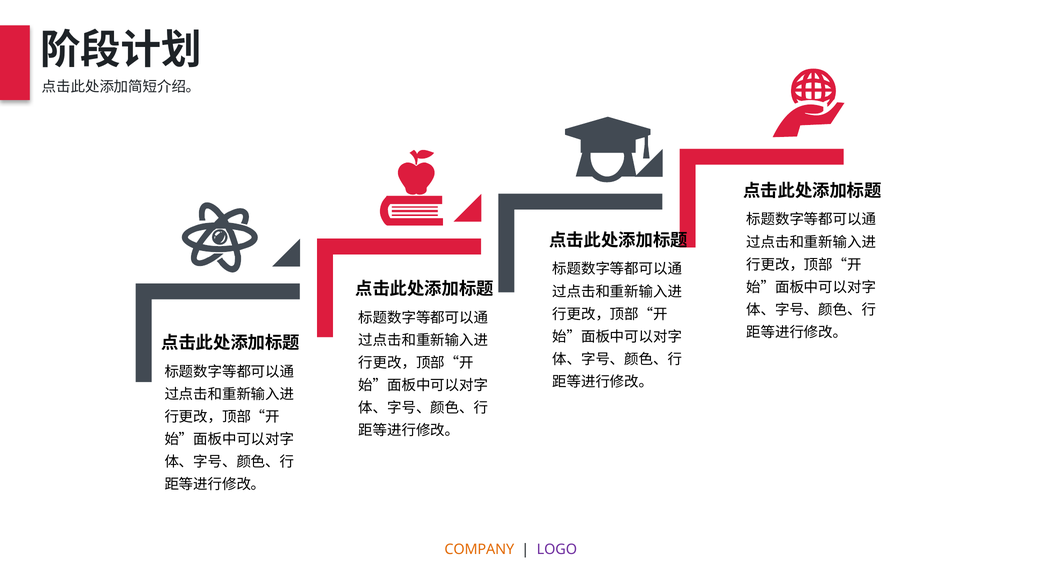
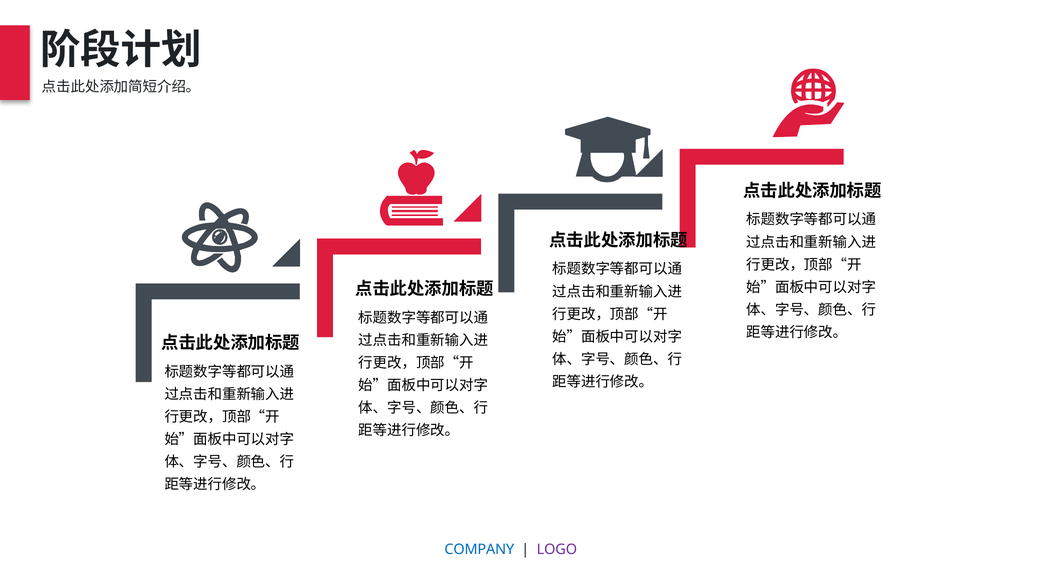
COMPANY colour: orange -> blue (479, 549)
